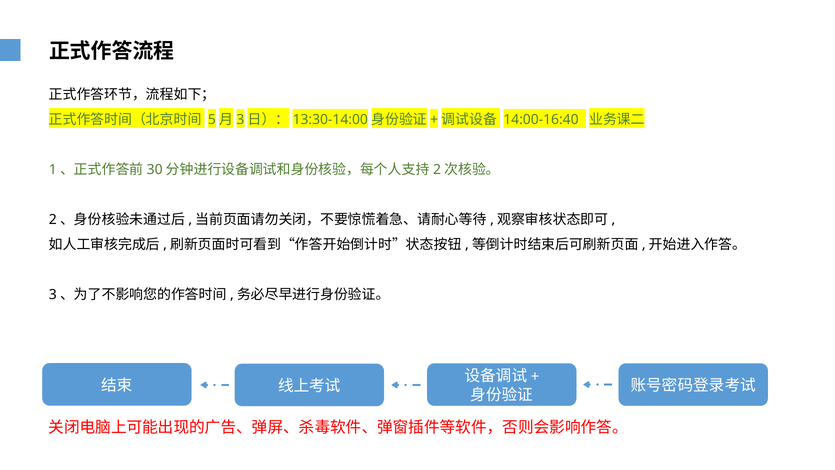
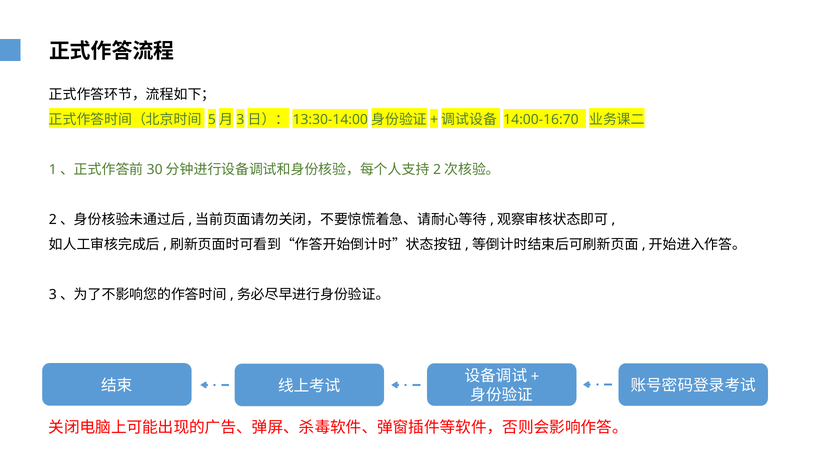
14:00-16:40: 14:00-16:40 -> 14:00-16:70 (541, 119)
